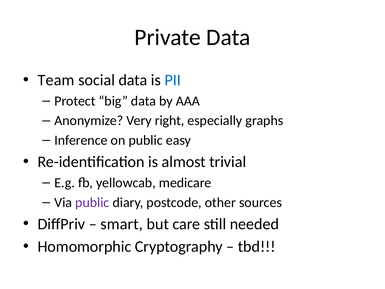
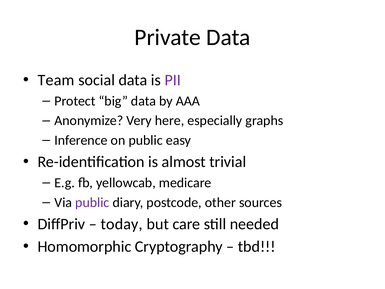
PII colour: blue -> purple (173, 80)
right: right -> here (170, 121)
smart: smart -> today (122, 224)
